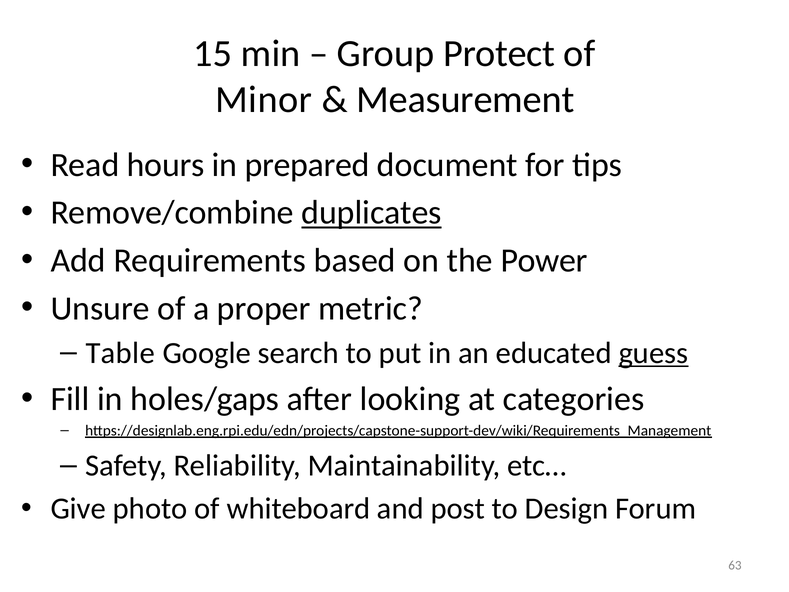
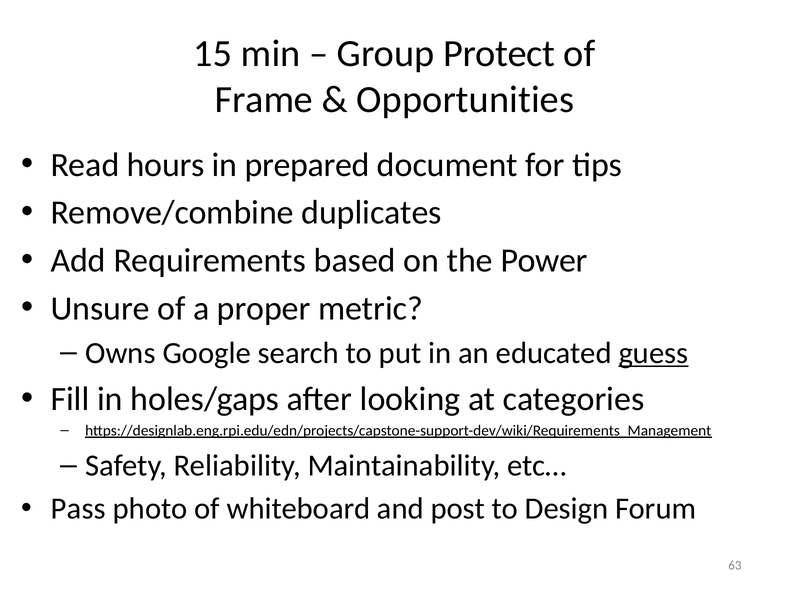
Minor: Minor -> Frame (264, 99)
Measurement: Measurement -> Opportunities (465, 99)
duplicates underline: present -> none (372, 213)
Table: Table -> Owns (120, 353)
Give: Give -> Pass (78, 508)
